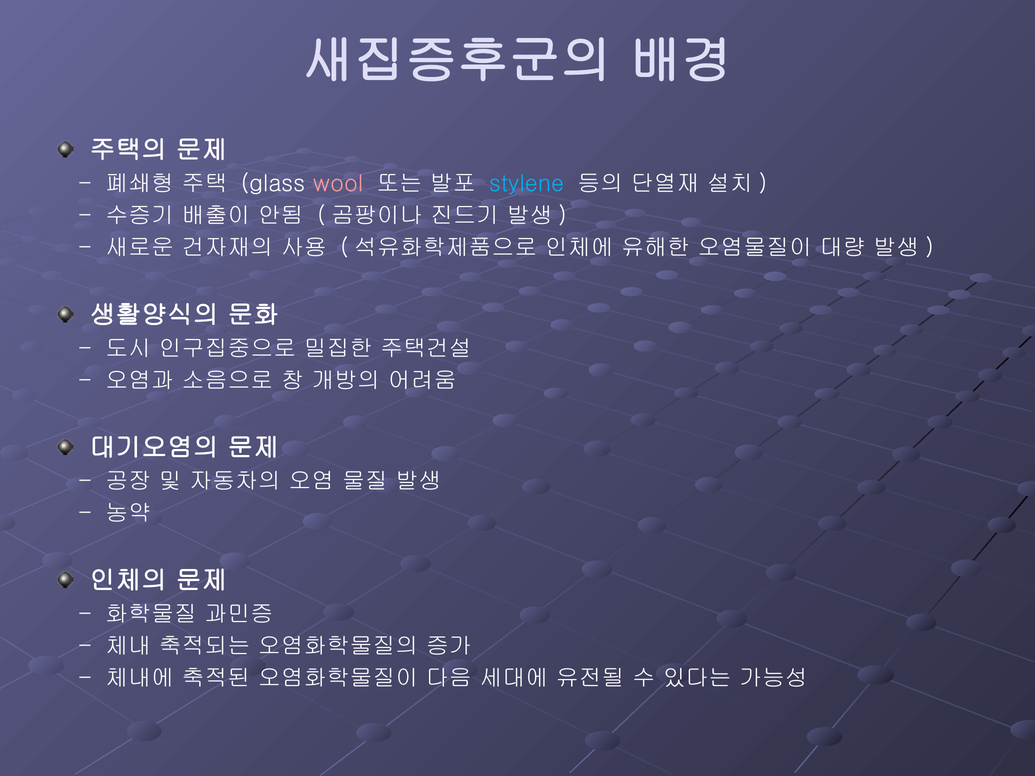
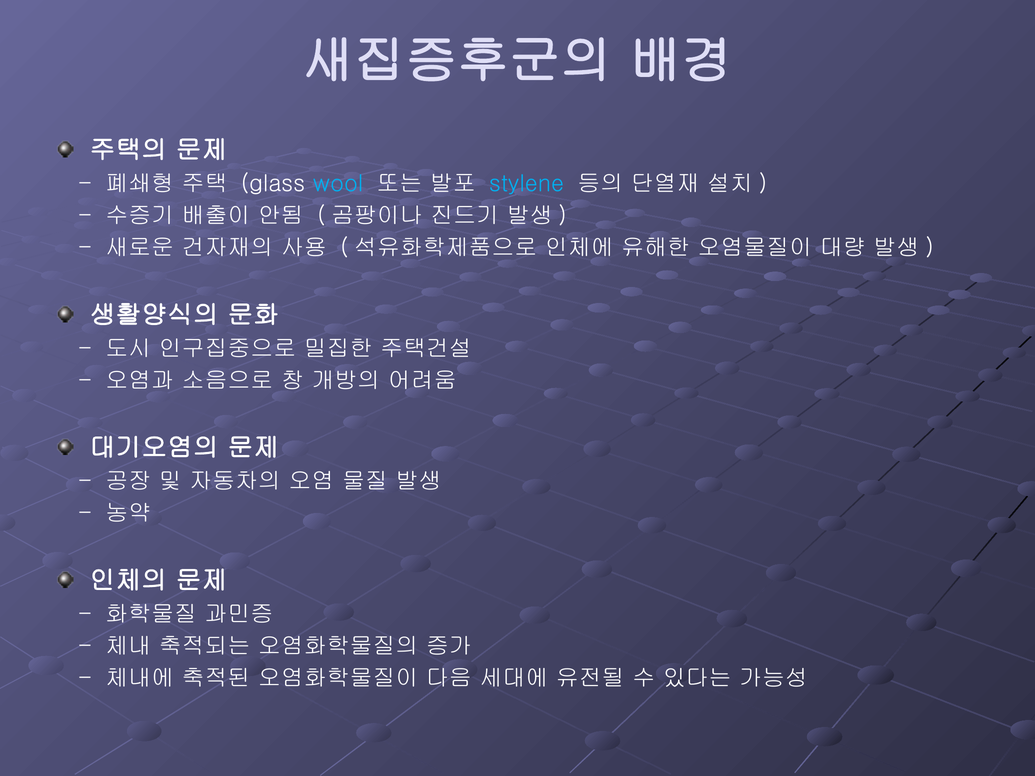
wool colour: pink -> light blue (338, 184)
